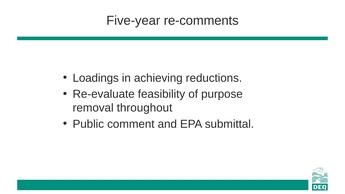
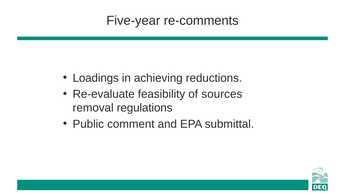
purpose: purpose -> sources (222, 94)
throughout: throughout -> regulations (145, 108)
